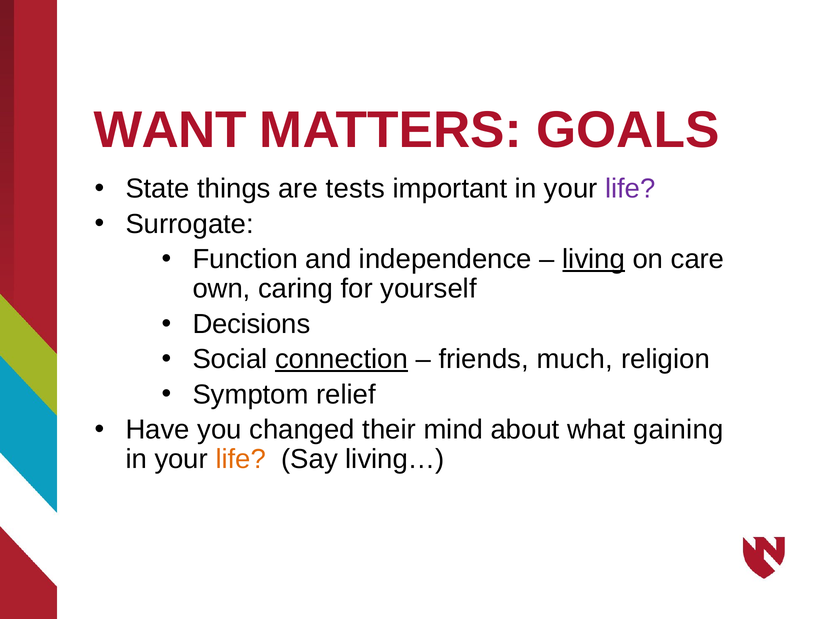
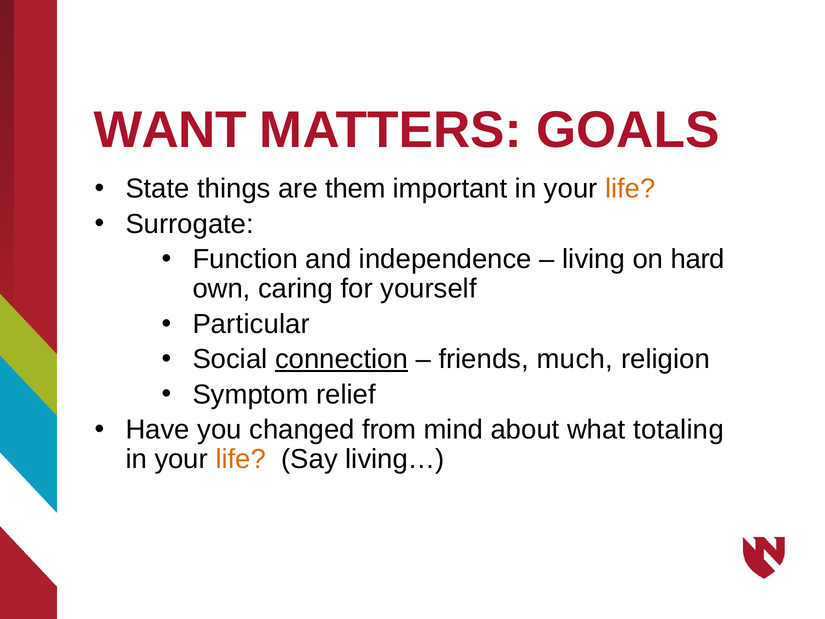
tests: tests -> them (356, 189)
life colour: purple -> orange (630, 189)
living underline: present -> none (594, 259)
care: care -> hard (698, 259)
Decisions: Decisions -> Particular (251, 324)
their: their -> from (389, 429)
gaining: gaining -> totaling (679, 429)
